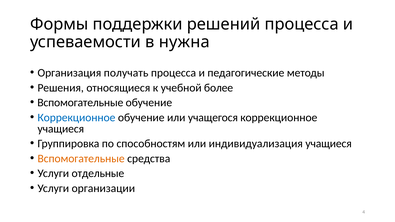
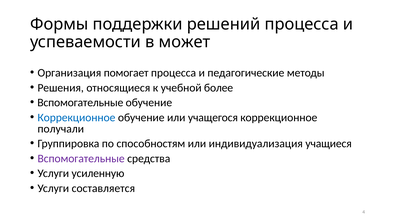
нужна: нужна -> может (184, 42)
получать: получать -> помогает (126, 73)
учащиеся: учащиеся -> получали (61, 129)
Вспомогательные colour: orange -> purple (81, 159)
отдельные: отдельные -> усиленную (98, 174)
организации: организации -> составляется (103, 188)
